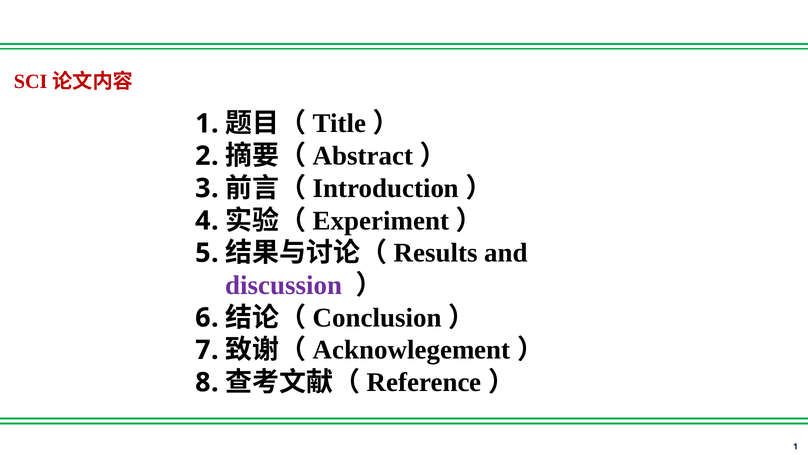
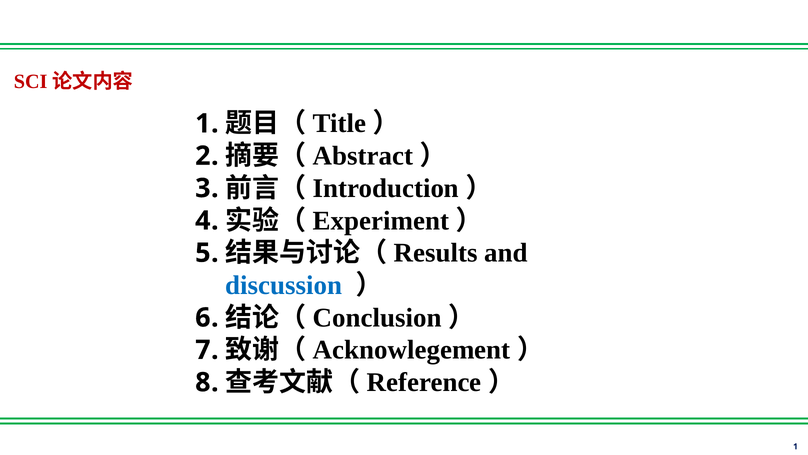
discussion colour: purple -> blue (284, 285)
